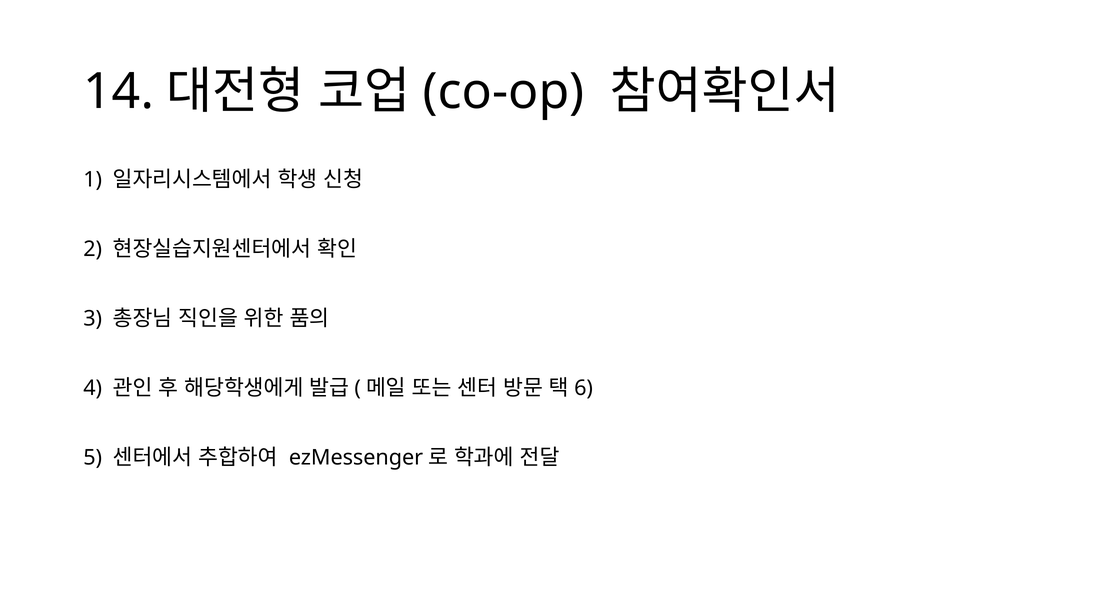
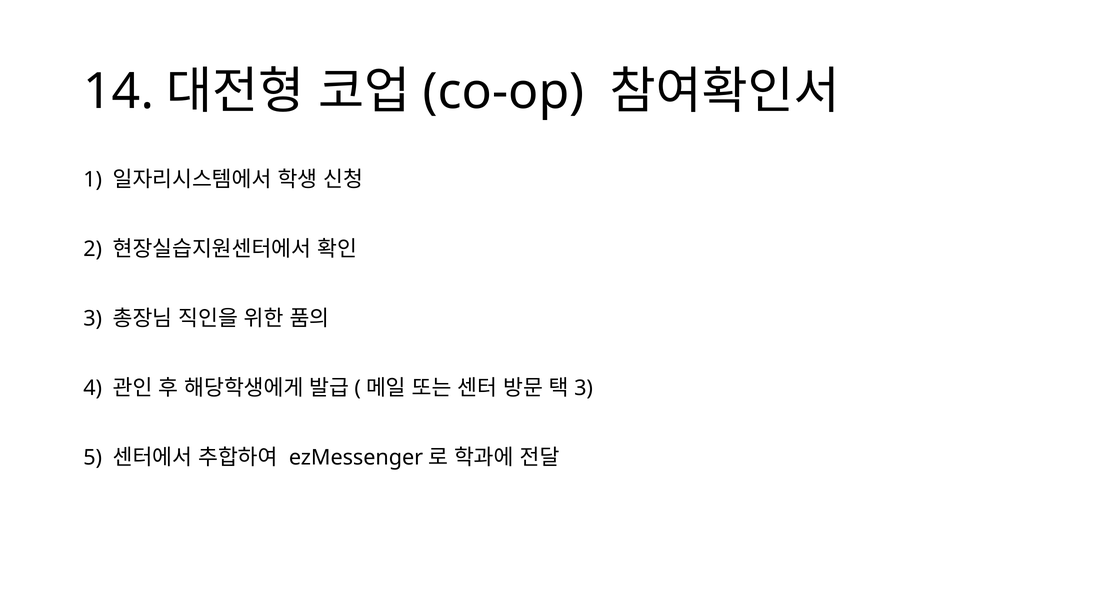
6: 6 -> 3 (584, 388)
